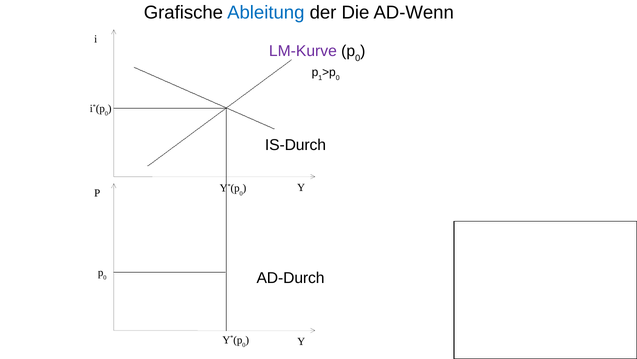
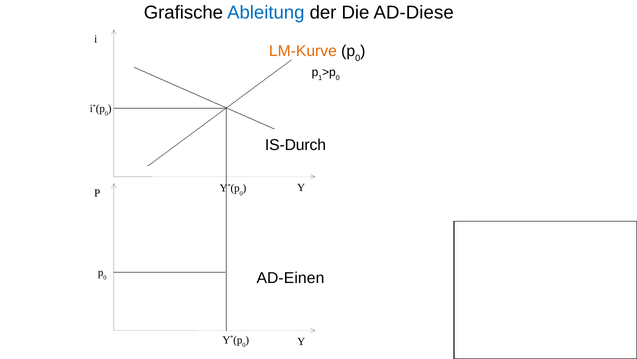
AD-Wenn: AD-Wenn -> AD-Diese (414, 13)
LM-Kurve colour: purple -> orange (303, 51)
AD-Durch: AD-Durch -> AD-Einen (290, 278)
